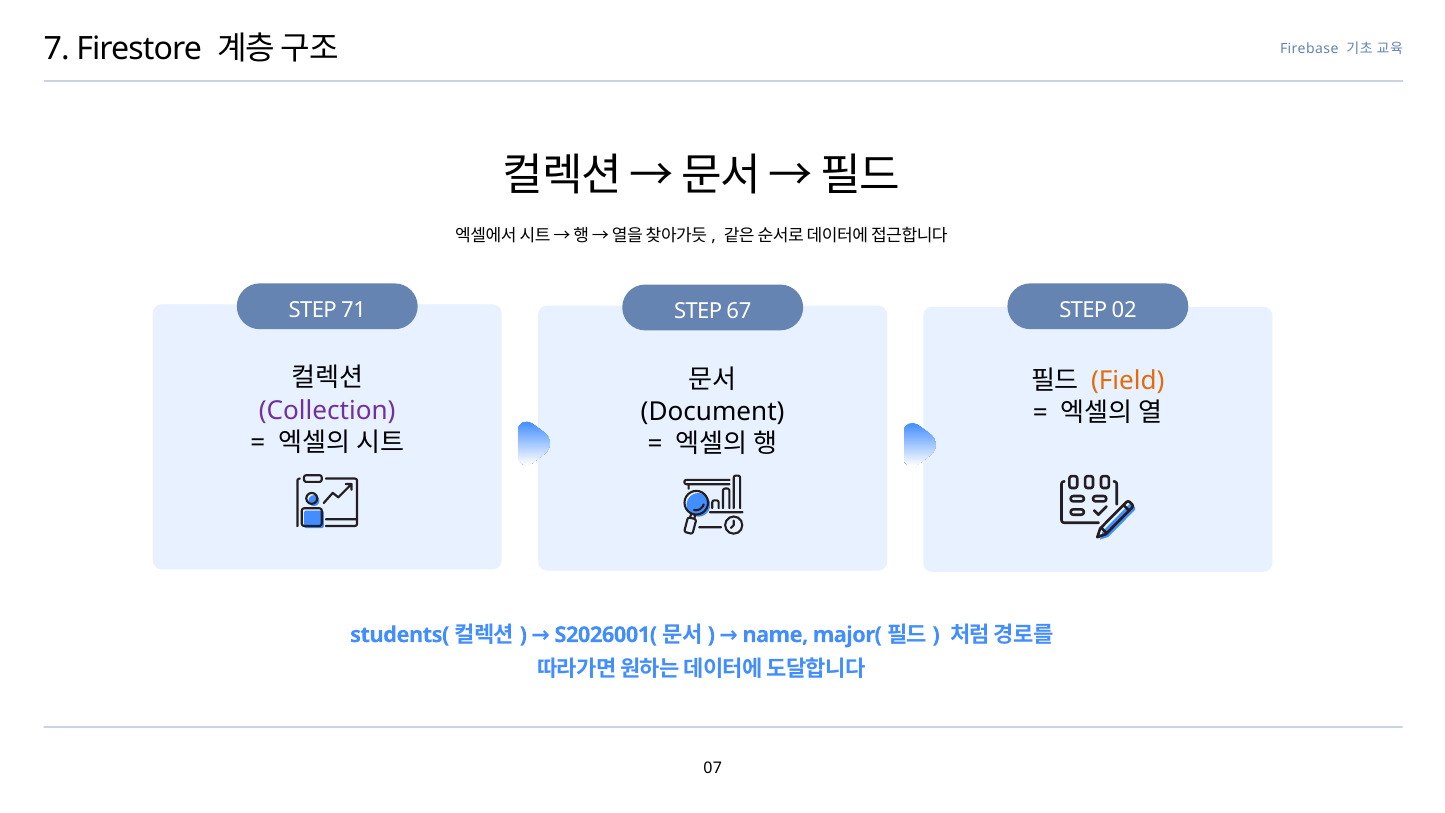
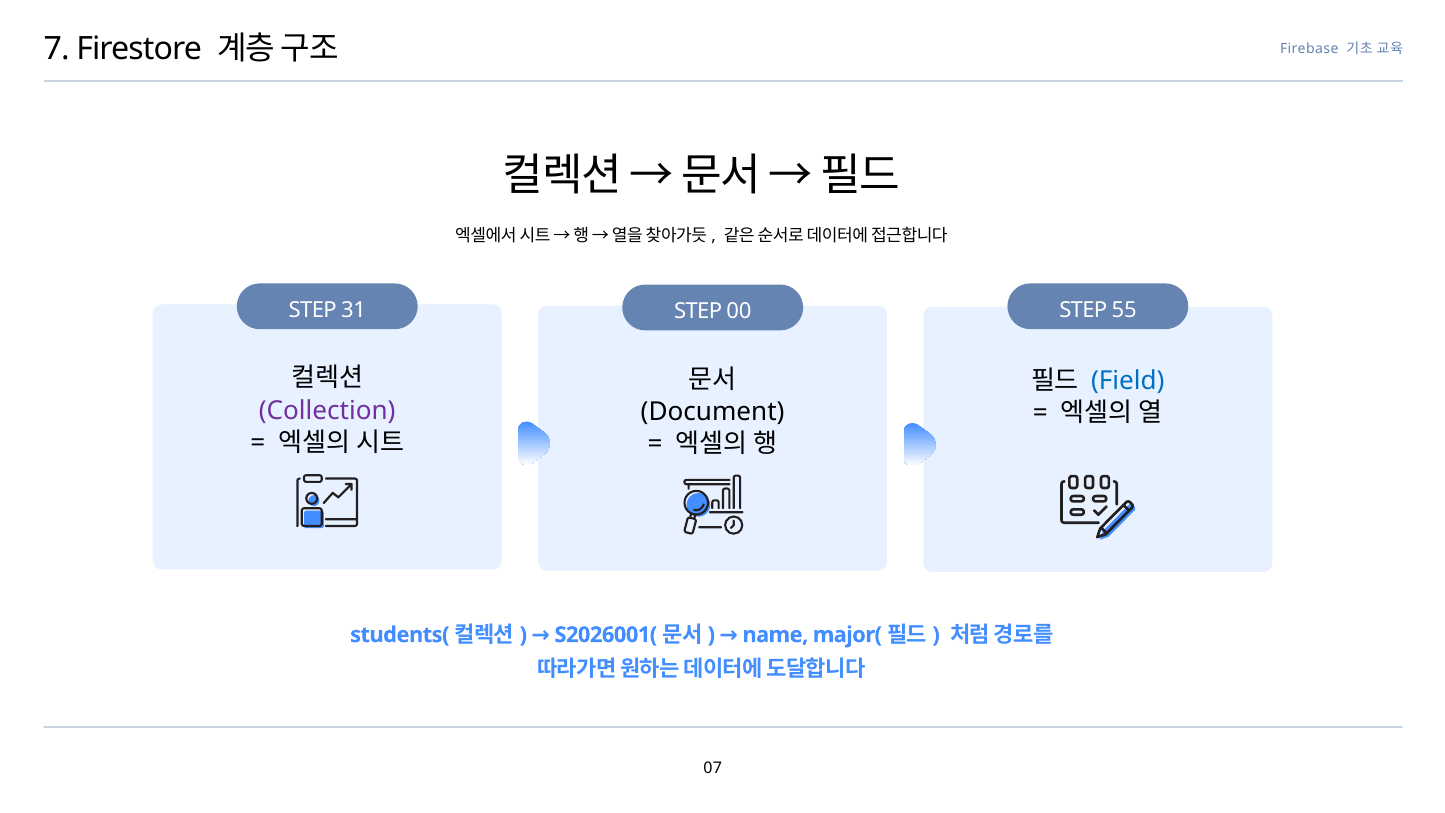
71: 71 -> 31 (354, 310)
67: 67 -> 00 (739, 311)
02: 02 -> 55 (1124, 310)
Field colour: orange -> blue (1128, 381)
